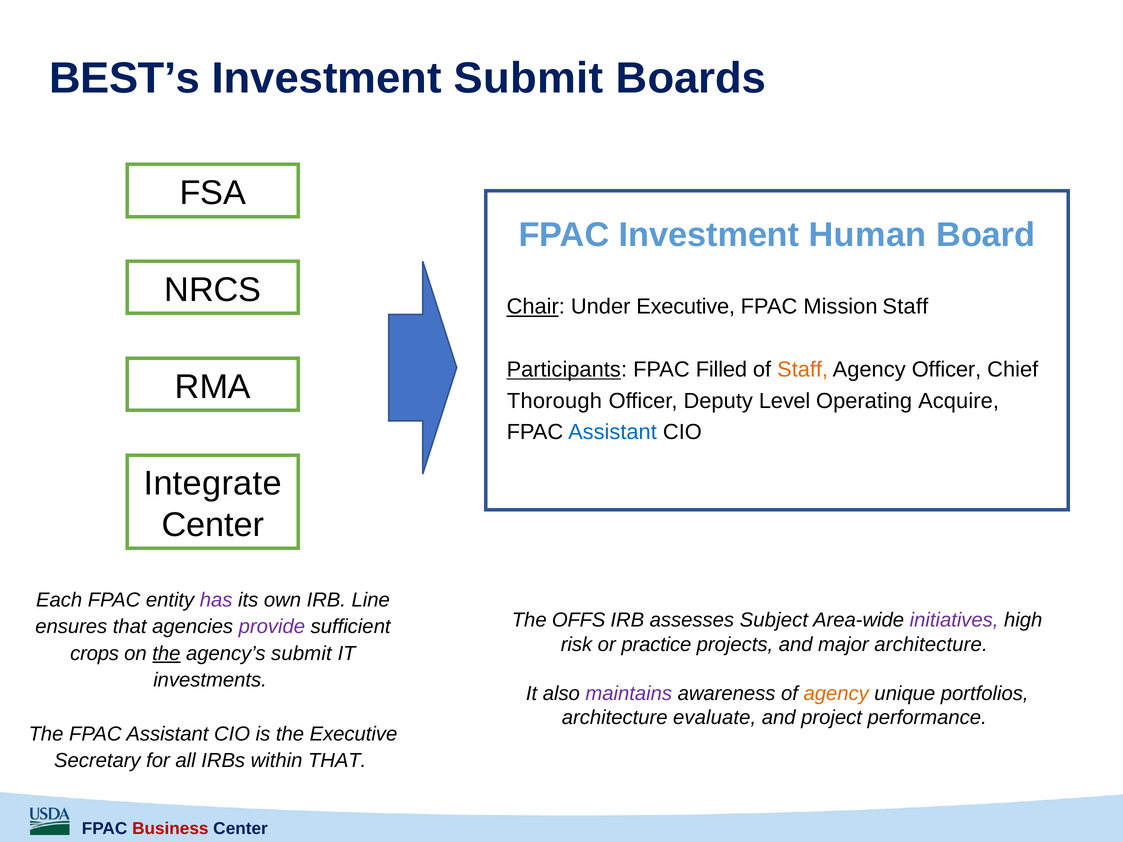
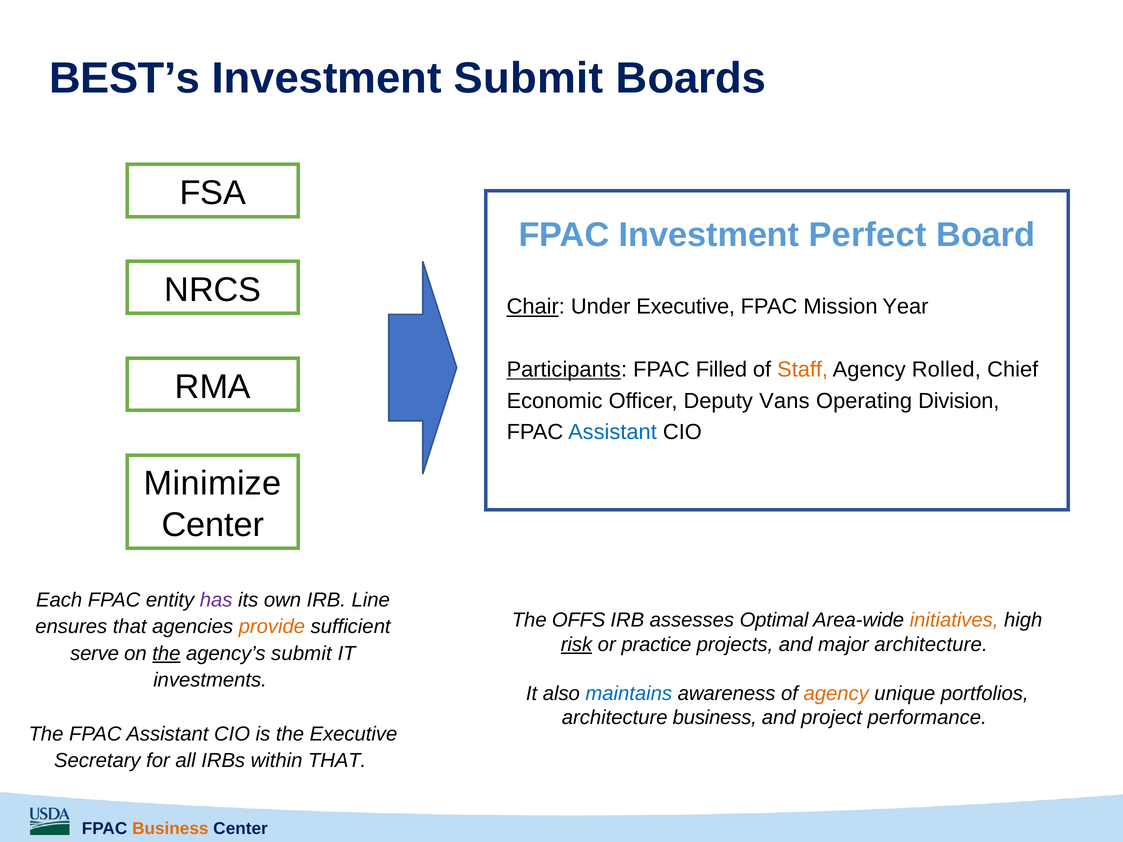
Human: Human -> Perfect (868, 235)
Mission Staff: Staff -> Year (905, 307)
Agency Officer: Officer -> Rolled (946, 369)
Thorough: Thorough -> Economic (555, 401)
Level: Level -> Vans (784, 401)
Acquire: Acquire -> Division (959, 401)
Integrate: Integrate -> Minimize (213, 484)
Subject: Subject -> Optimal (774, 620)
initiatives colour: purple -> orange (954, 620)
provide colour: purple -> orange (272, 627)
risk underline: none -> present (576, 645)
crops: crops -> serve (95, 654)
maintains colour: purple -> blue (629, 694)
architecture evaluate: evaluate -> business (715, 718)
Business colour: red -> orange (170, 829)
